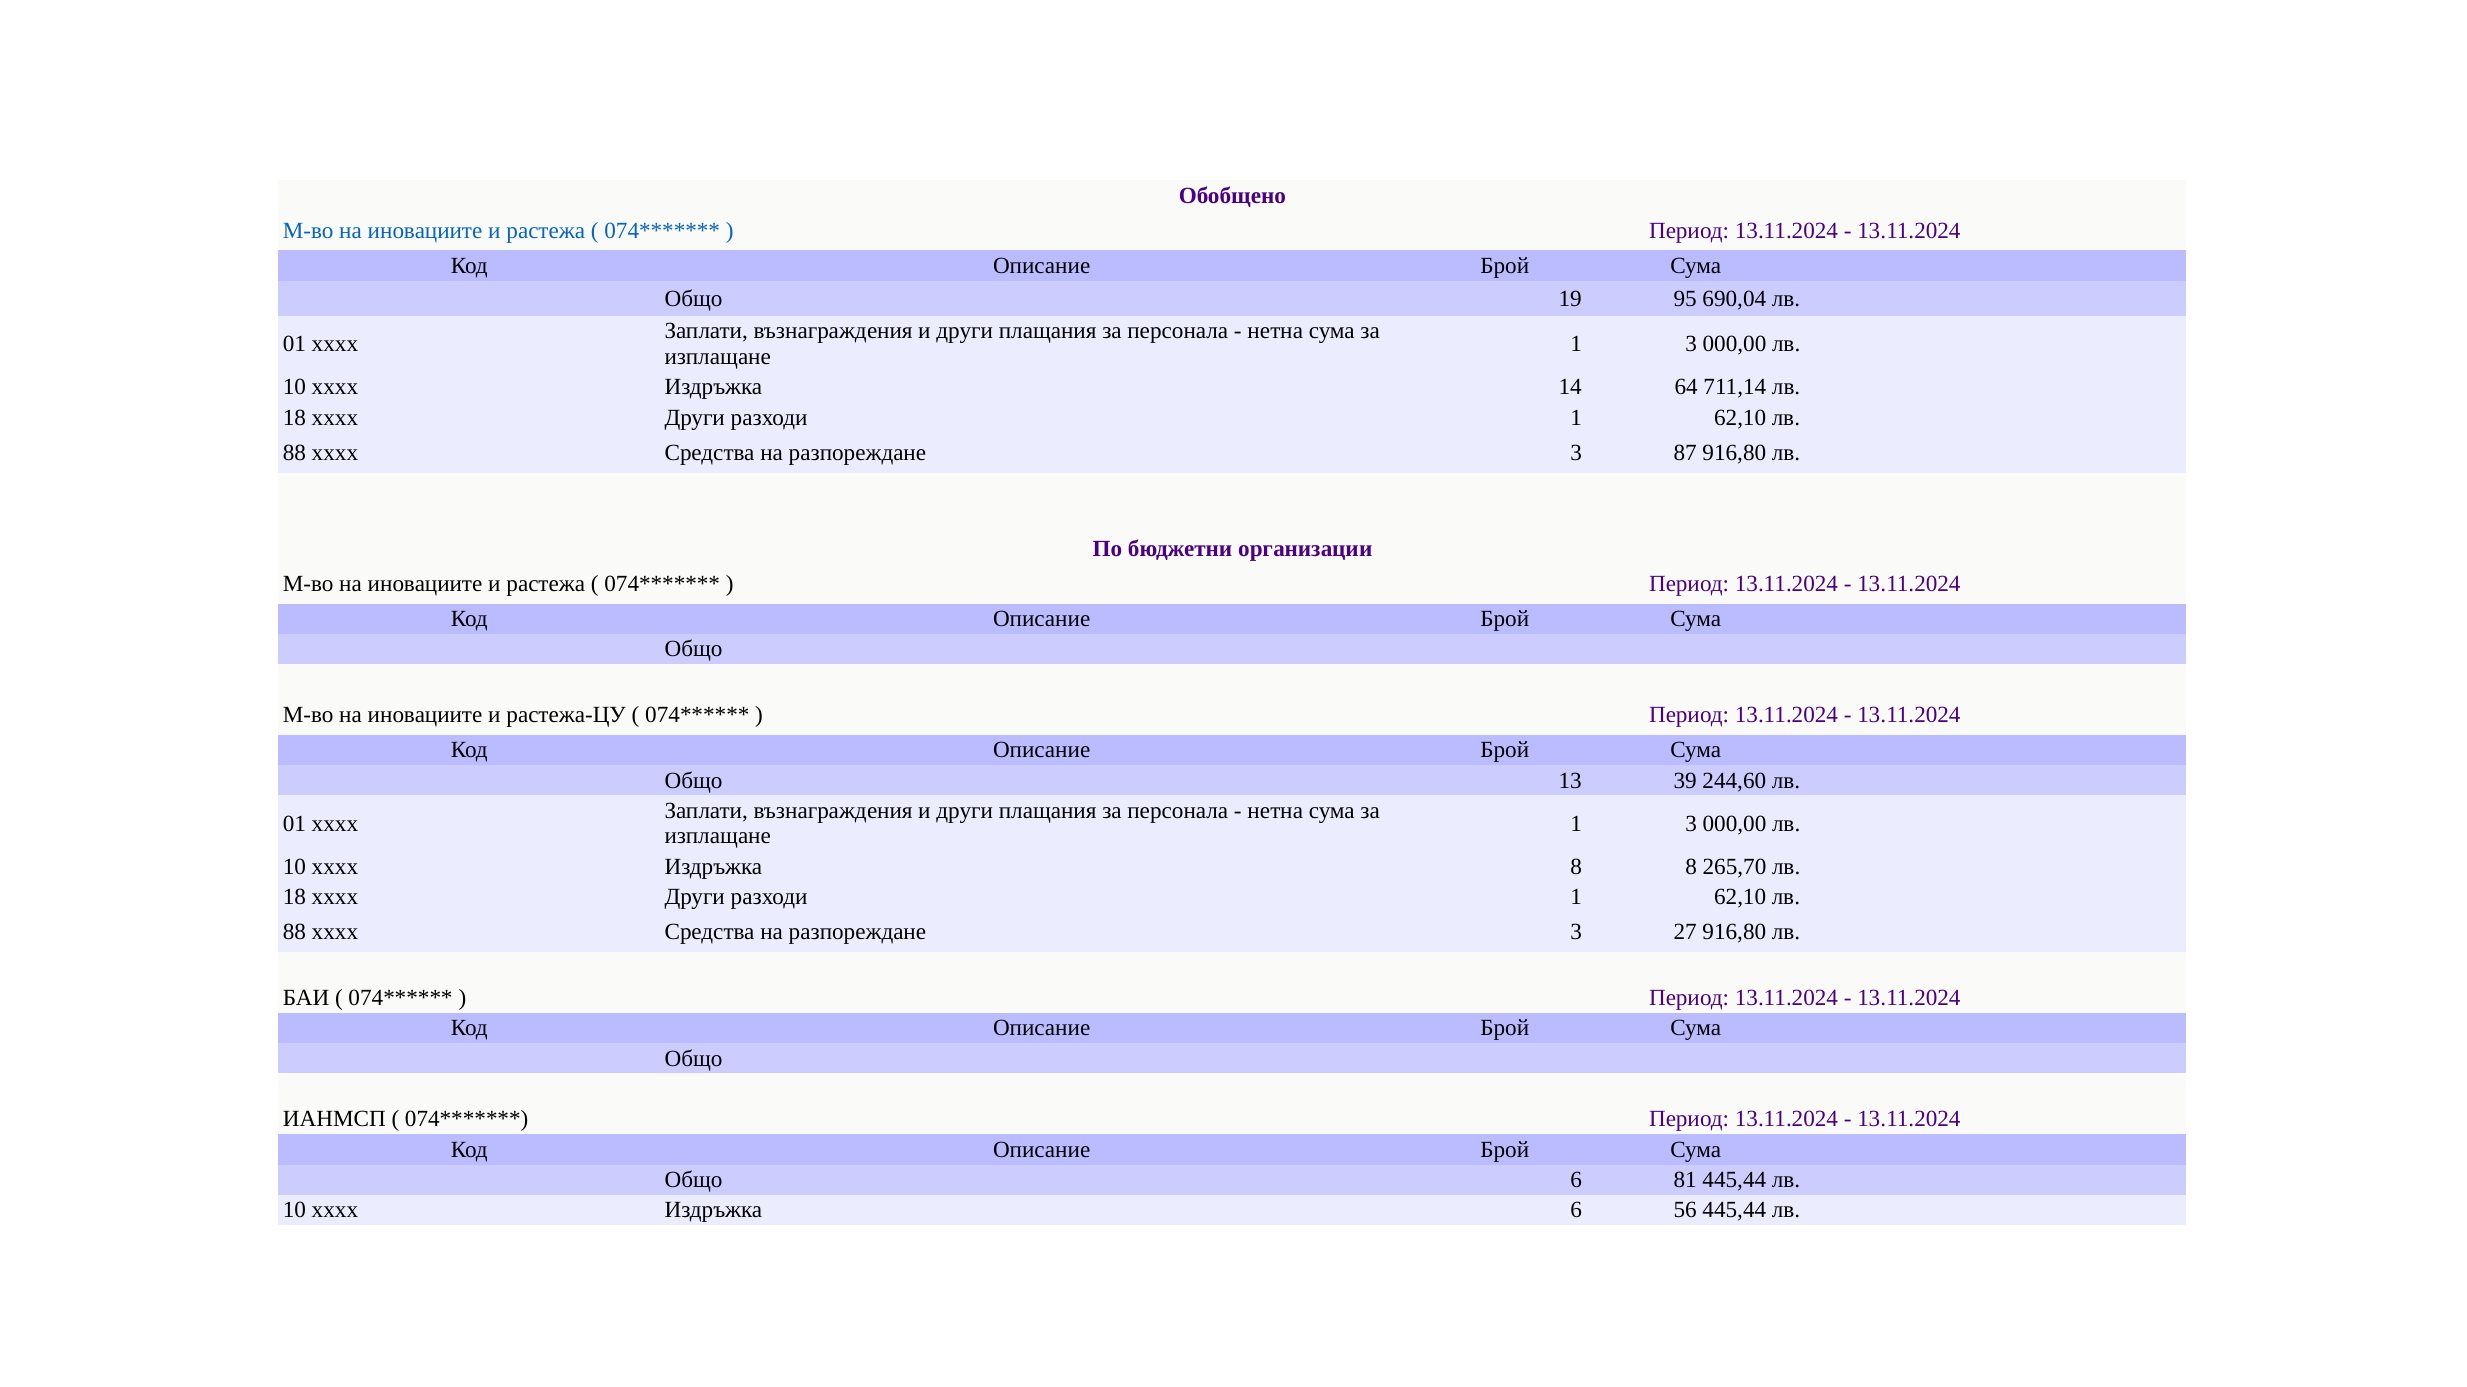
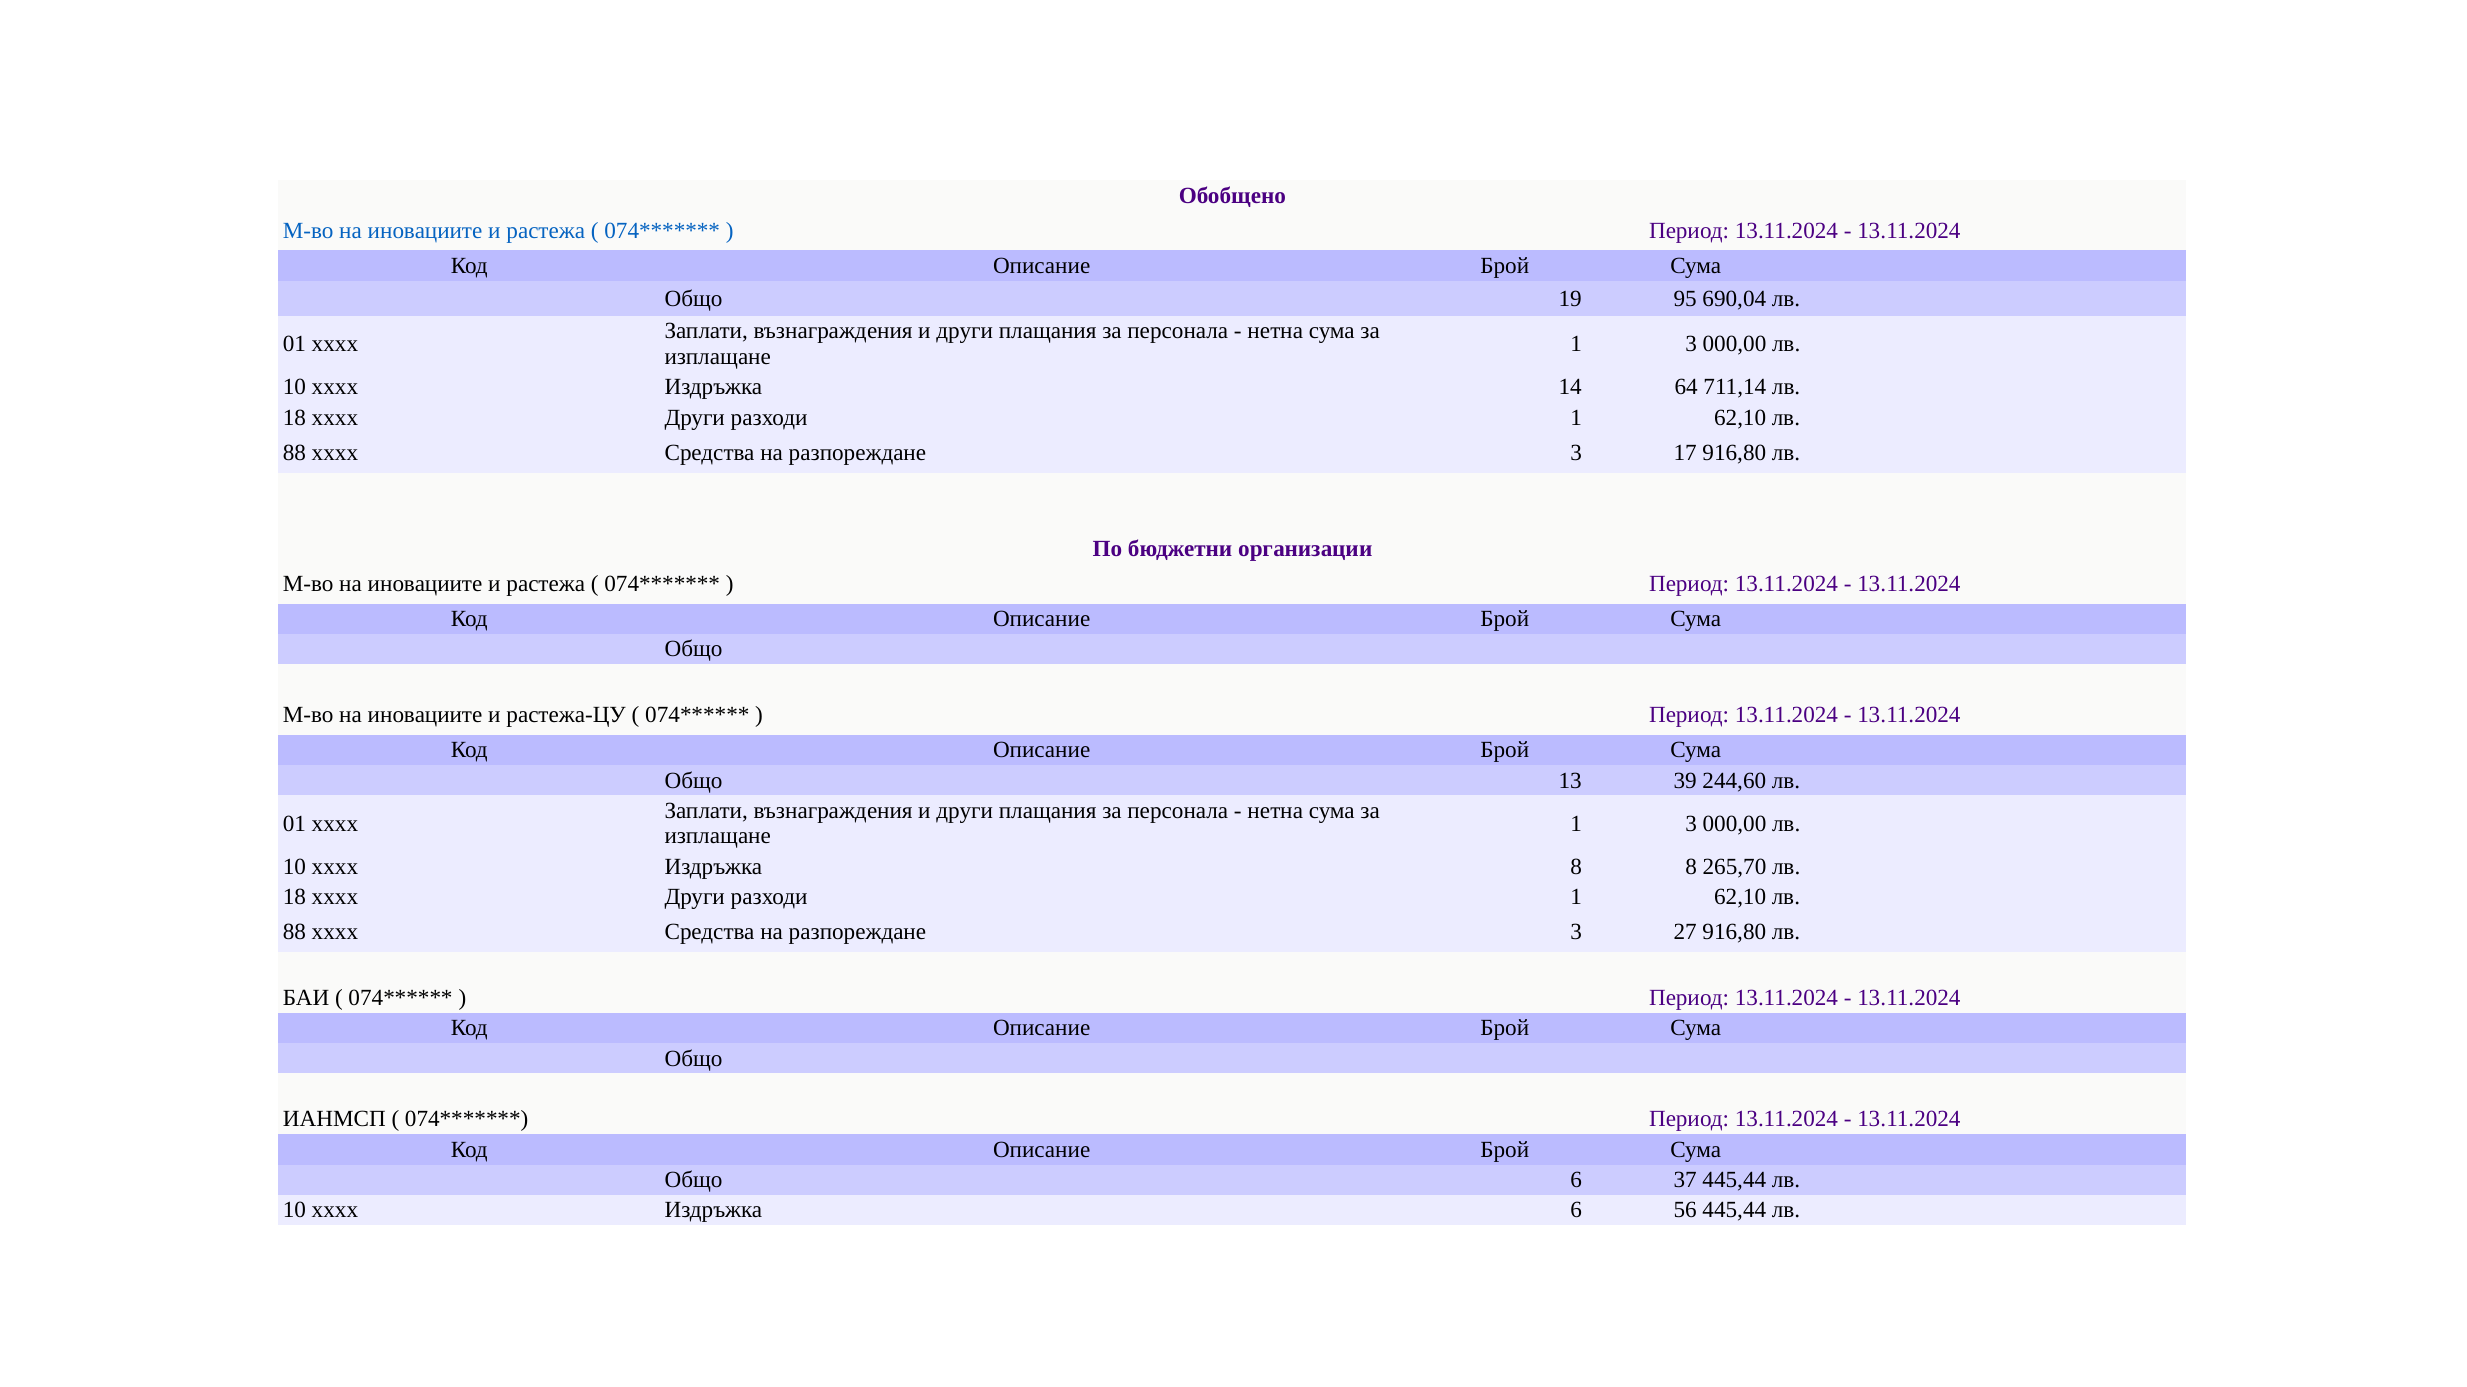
87: 87 -> 17 (1685, 453)
81: 81 -> 37 (1685, 1181)
